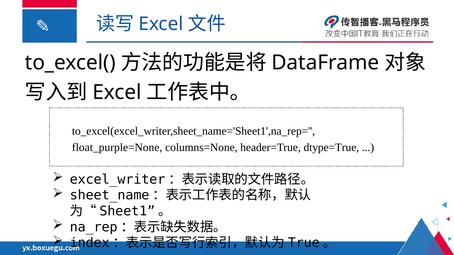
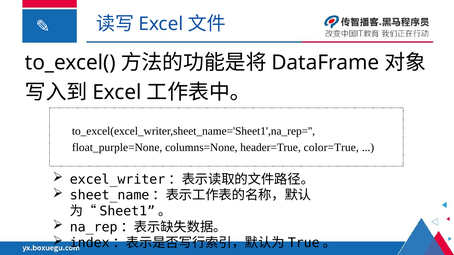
dtype=True: dtype=True -> color=True (331, 148)
